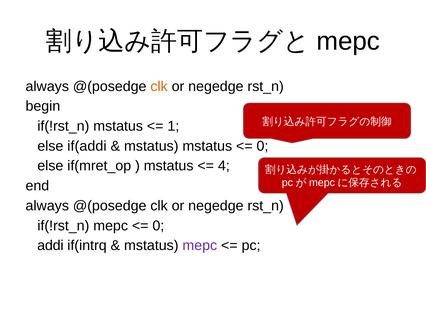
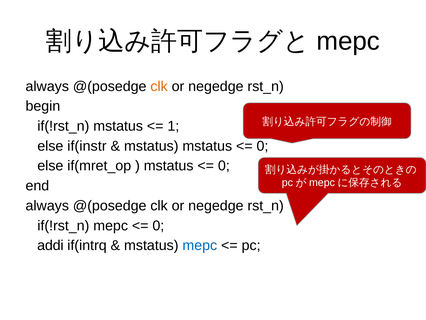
if(addi: if(addi -> if(instr (87, 146)
4: 4 -> 0 (224, 166)
mepc colour: purple -> blue (200, 245)
